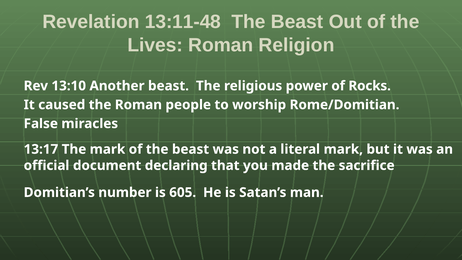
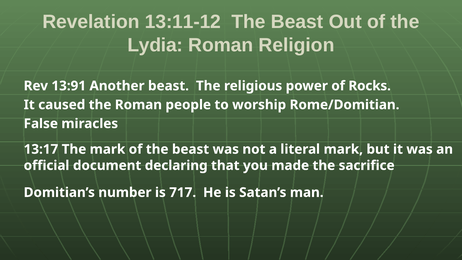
13:11-48: 13:11-48 -> 13:11-12 (183, 22)
Lives: Lives -> Lydia (155, 45)
13:10: 13:10 -> 13:91 (69, 86)
605: 605 -> 717 (183, 192)
